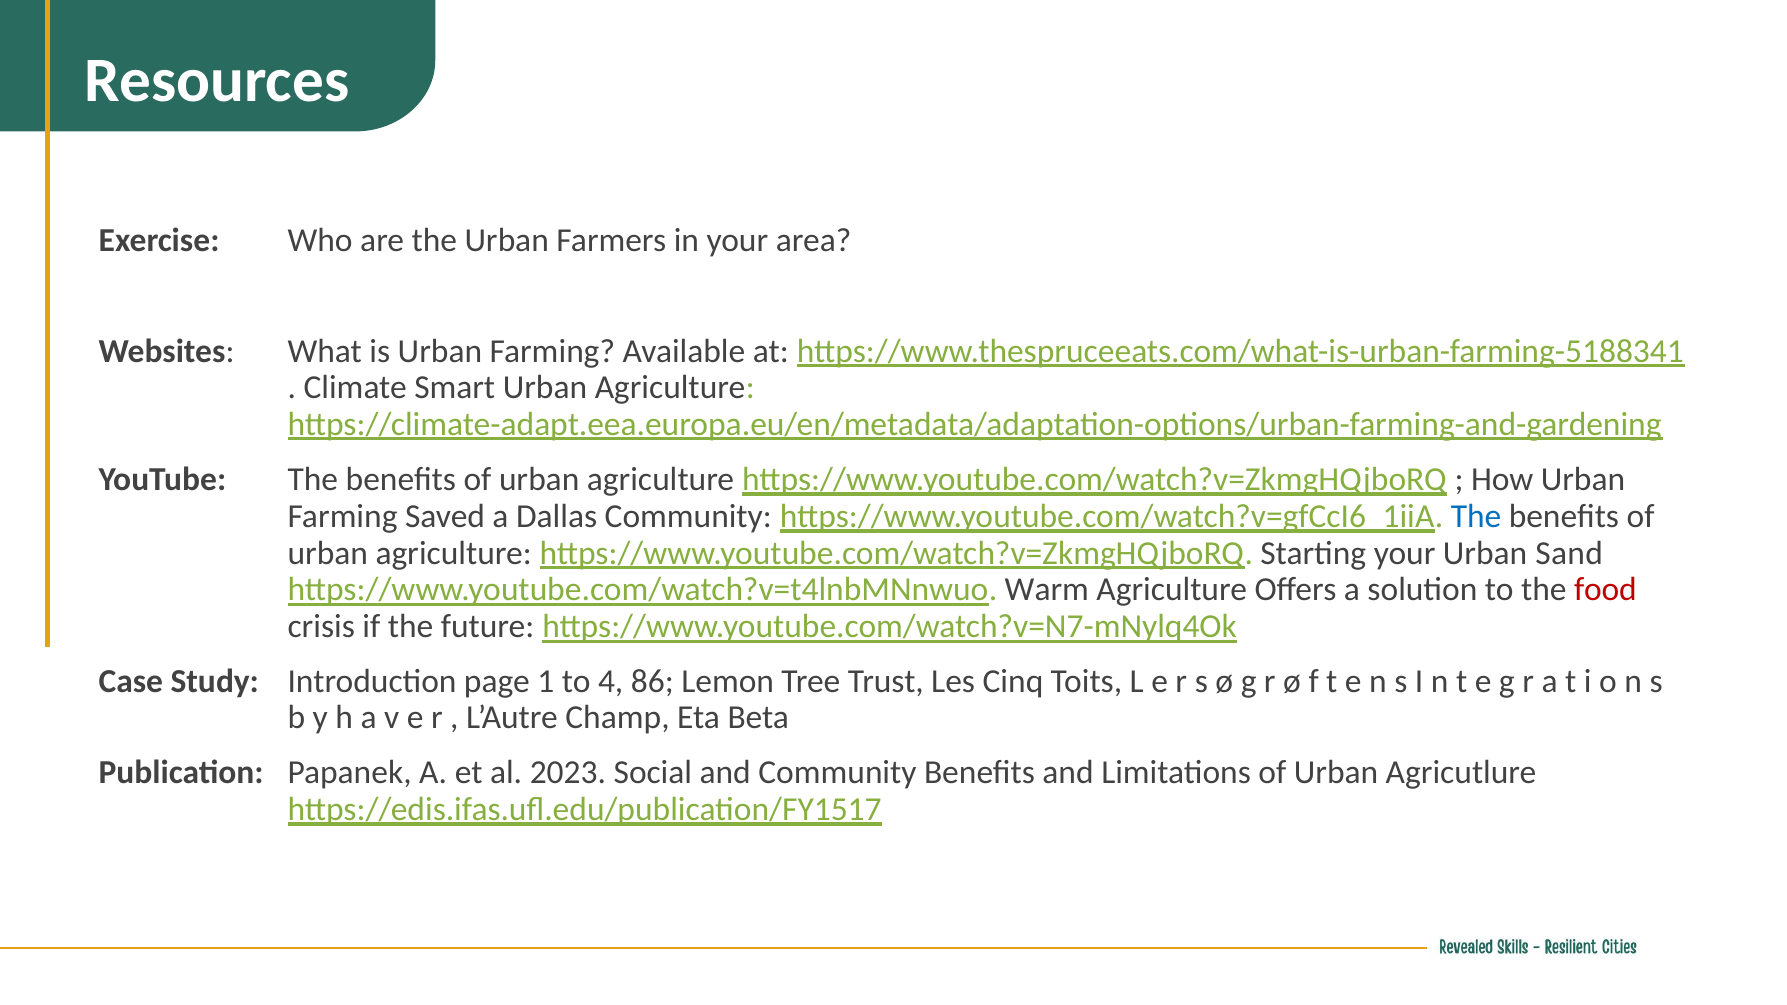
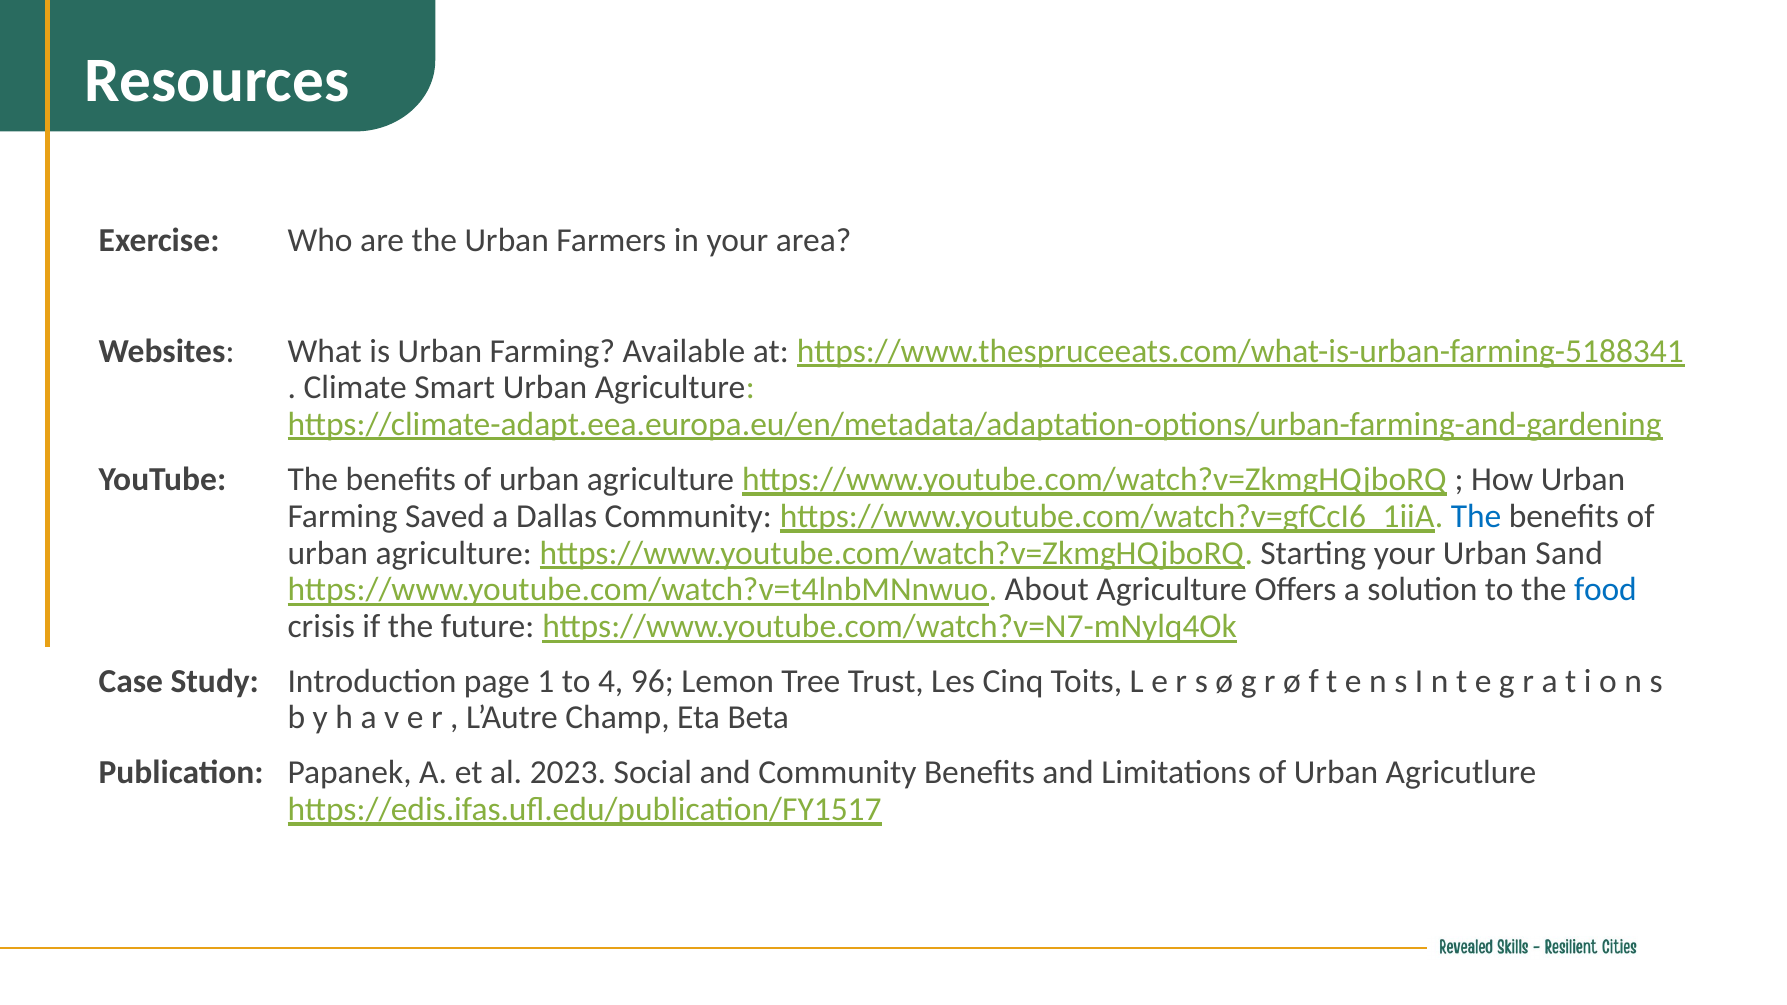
Warm: Warm -> About (1047, 590)
food colour: red -> blue (1605, 590)
86: 86 -> 96 (652, 682)
